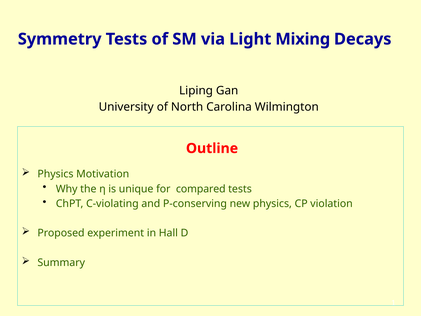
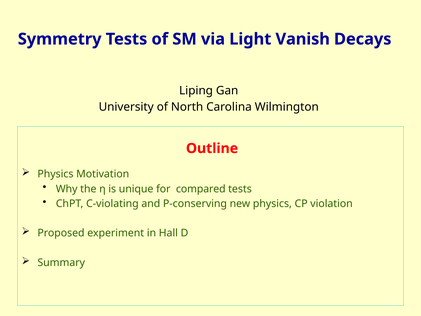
Mixing: Mixing -> Vanish (303, 39)
